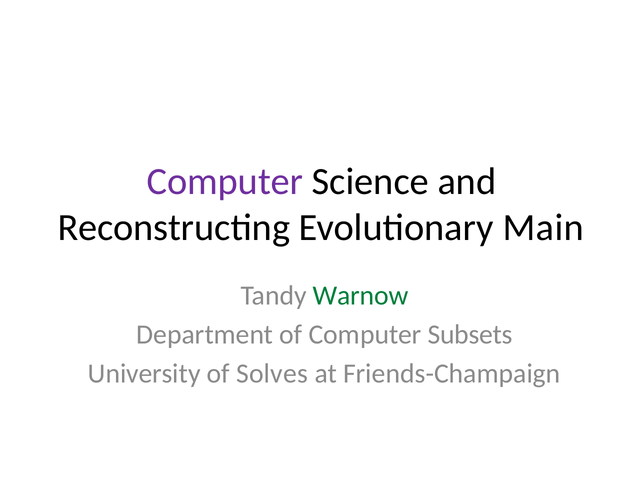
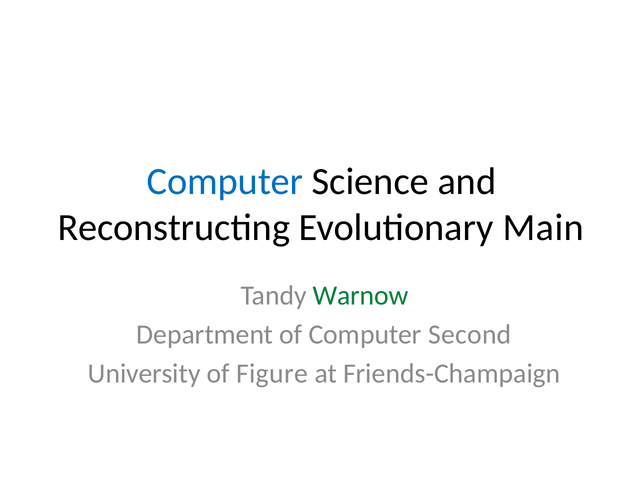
Computer colour: purple -> blue (225, 181)
Subsets: Subsets -> Second (470, 334)
Solves: Solves -> Figure (272, 373)
